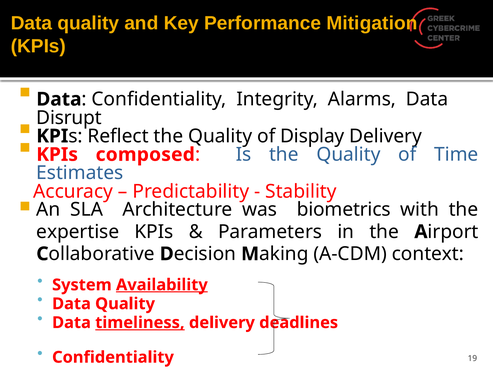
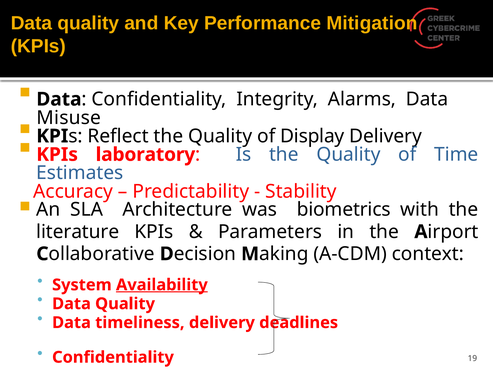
Disrupt: Disrupt -> Misuse (69, 118)
composed: composed -> laboratory (145, 154)
expertise: expertise -> literature (78, 232)
timeliness underline: present -> none (140, 322)
